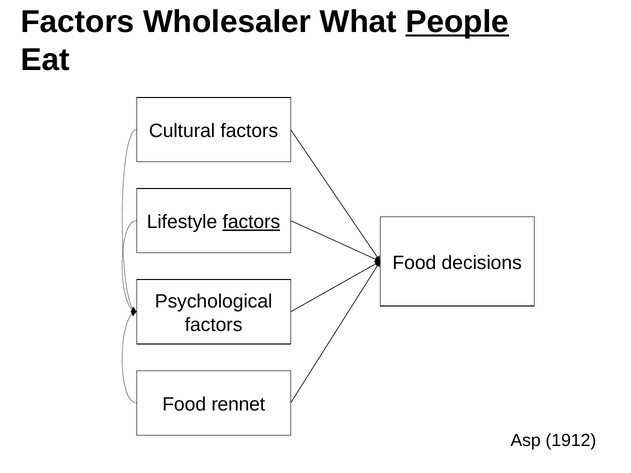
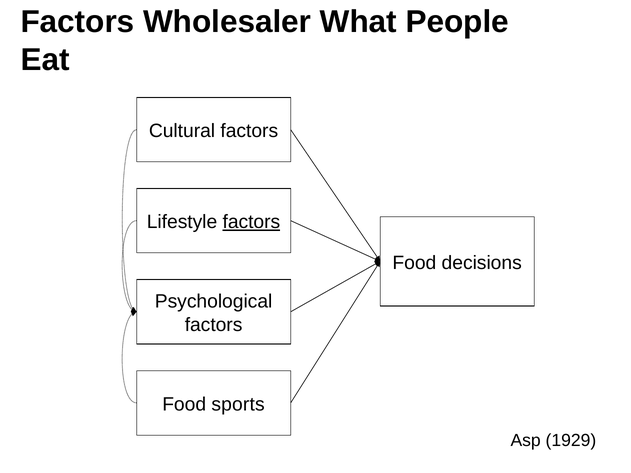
People underline: present -> none (457, 22)
rennet: rennet -> sports (238, 404)
1912: 1912 -> 1929 (571, 440)
